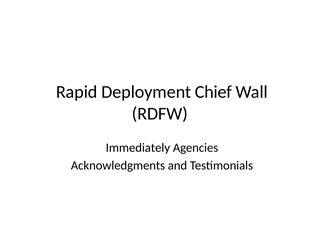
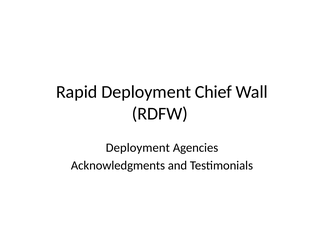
Immediately: Immediately -> Deployment (138, 148)
